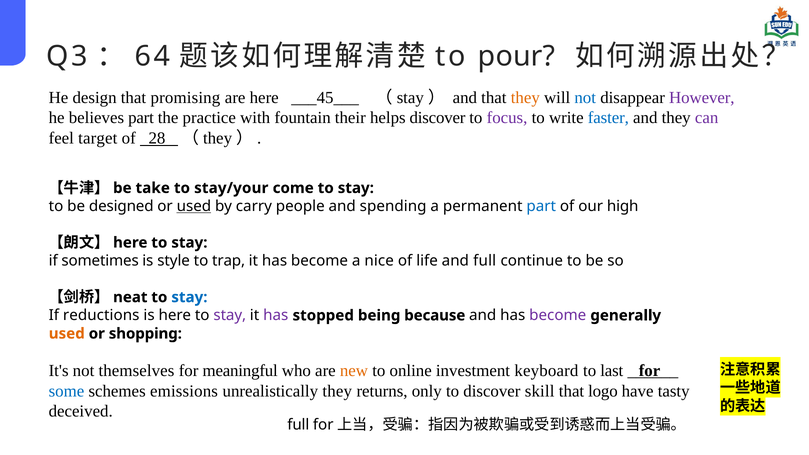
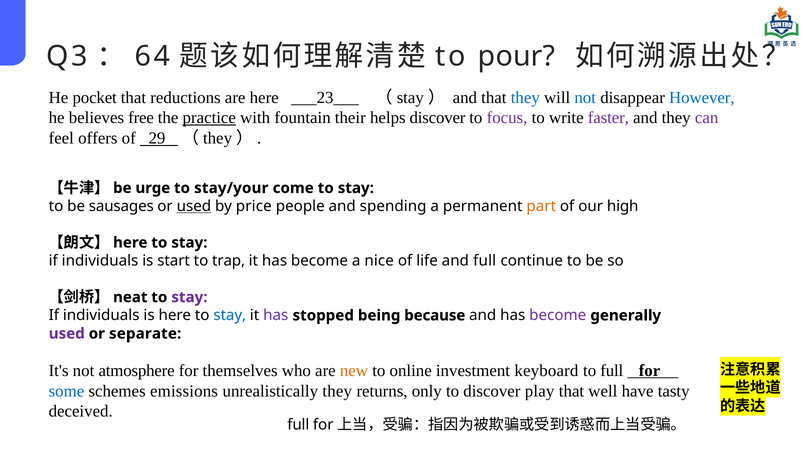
design: design -> pocket (95, 98)
promising: promising -> reductions (186, 98)
___45___: ___45___ -> ___23___ (325, 98)
they colour: orange -> blue (525, 98)
However colour: purple -> blue (702, 98)
believes part: part -> free (141, 118)
practice underline: none -> present (209, 118)
faster colour: blue -> purple (608, 118)
target: target -> offers (98, 138)
28: 28 -> 29 (157, 138)
take: take -> urge (153, 188)
designed: designed -> sausages (121, 206)
carry: carry -> price (254, 206)
part colour: blue -> orange (541, 206)
sometimes: sometimes -> individuals (100, 261)
style: style -> start (174, 261)
stay colour: blue -> purple (189, 297)
reductions: reductions -> individuals (101, 315)
stay colour: purple -> blue (230, 315)
used colour: orange -> purple (67, 334)
shopping: shopping -> separate (145, 334)
themselves: themselves -> atmosphere (137, 371)
meaningful: meaningful -> themselves (240, 371)
to last: last -> full (612, 371)
skill: skill -> play (540, 391)
logo: logo -> well (603, 391)
